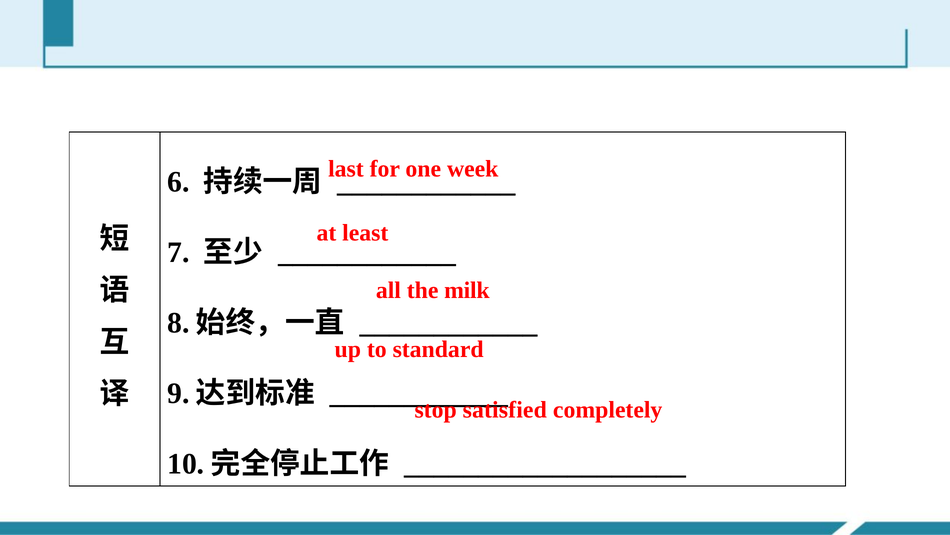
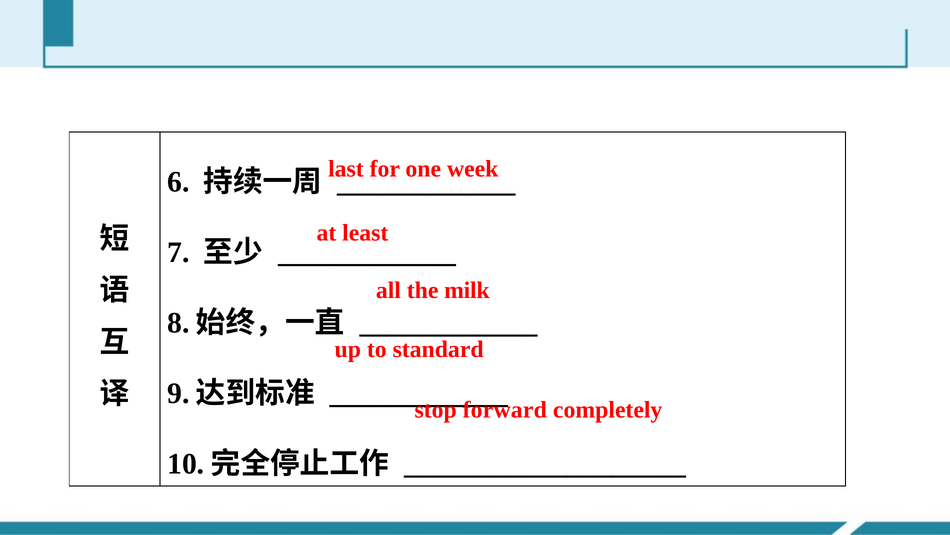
satisfied: satisfied -> forward (505, 409)
